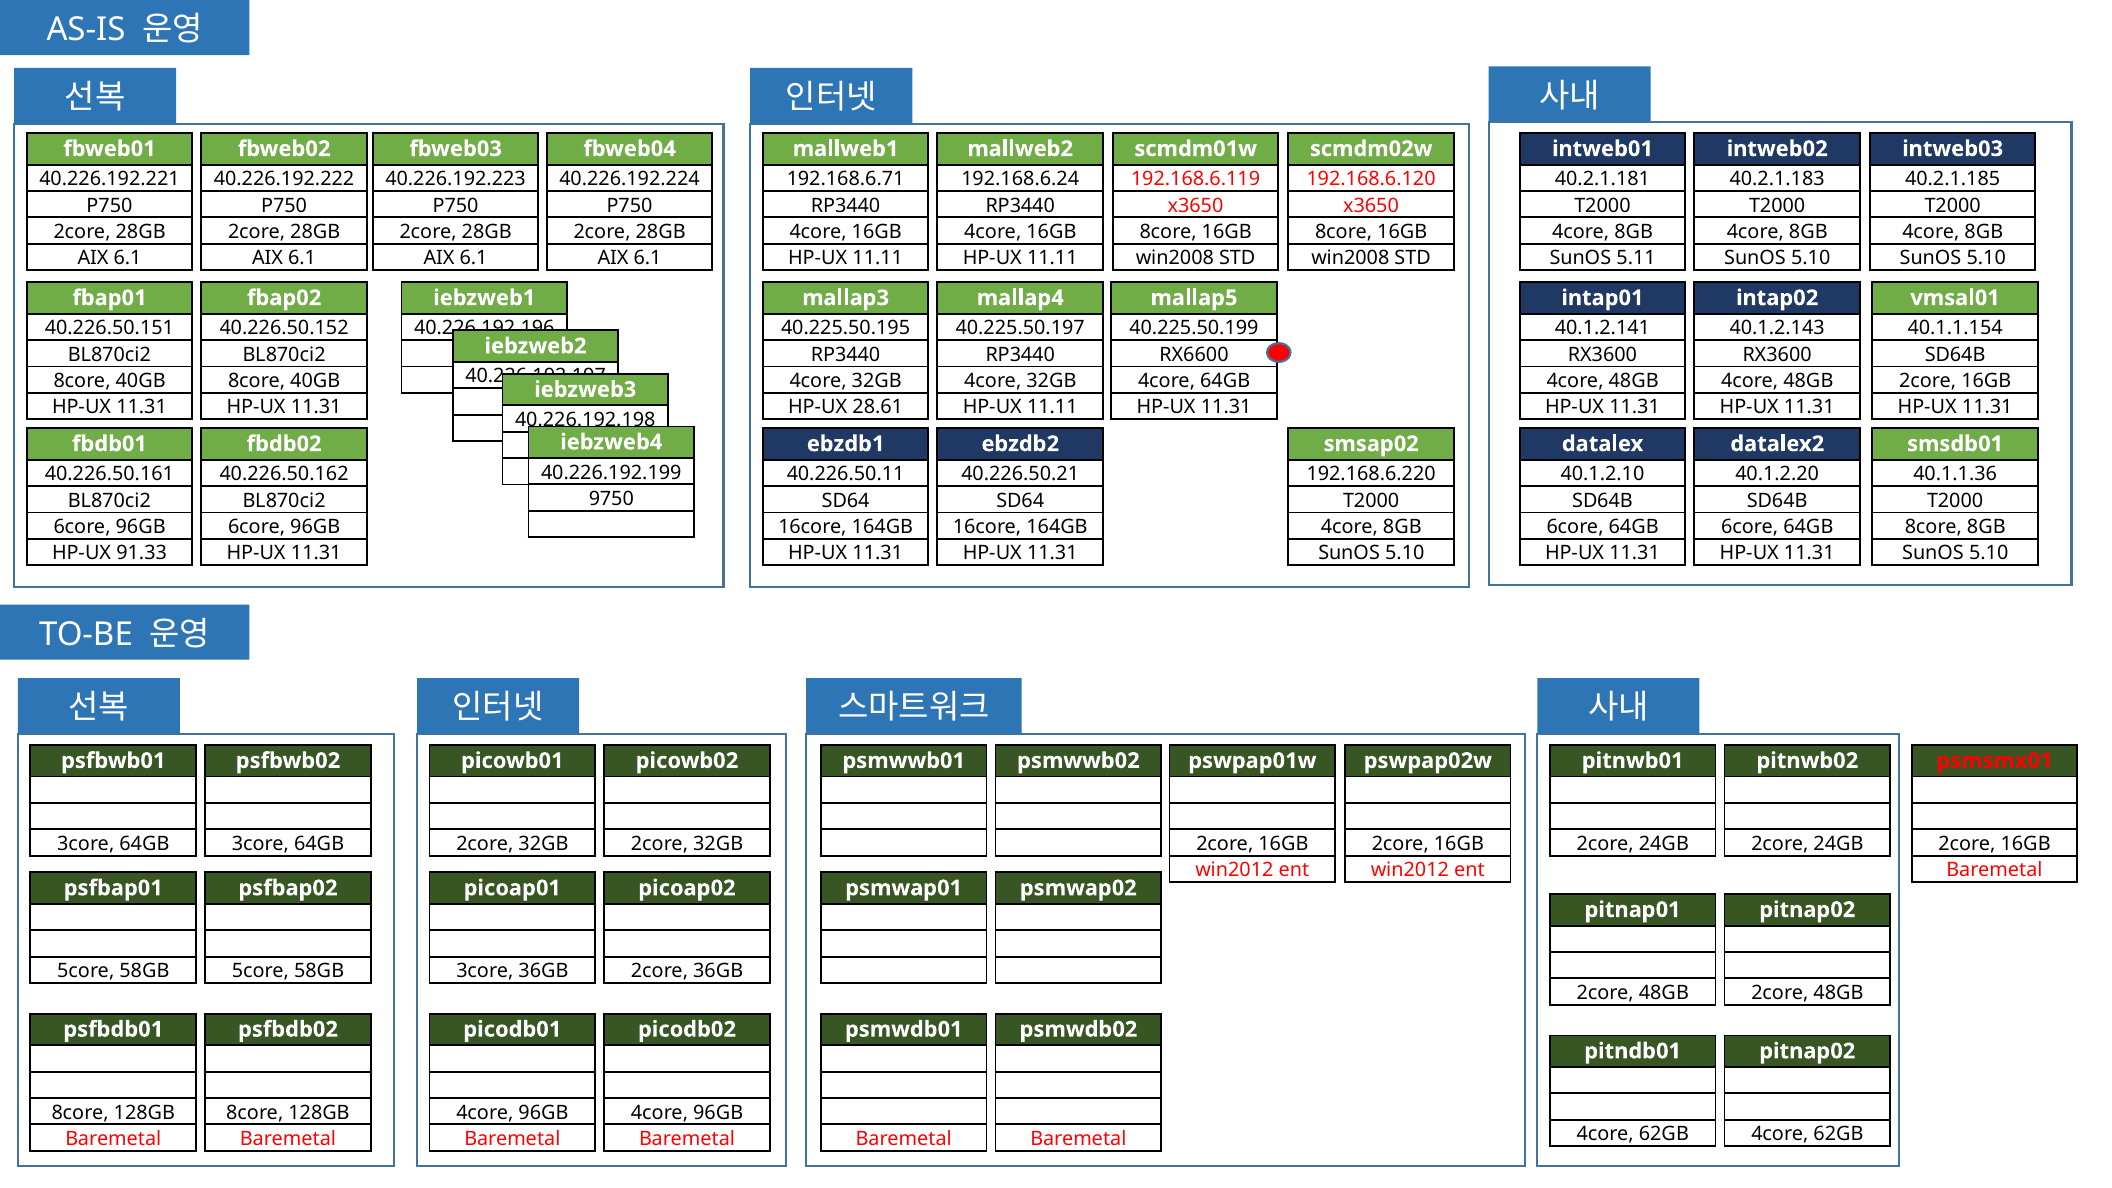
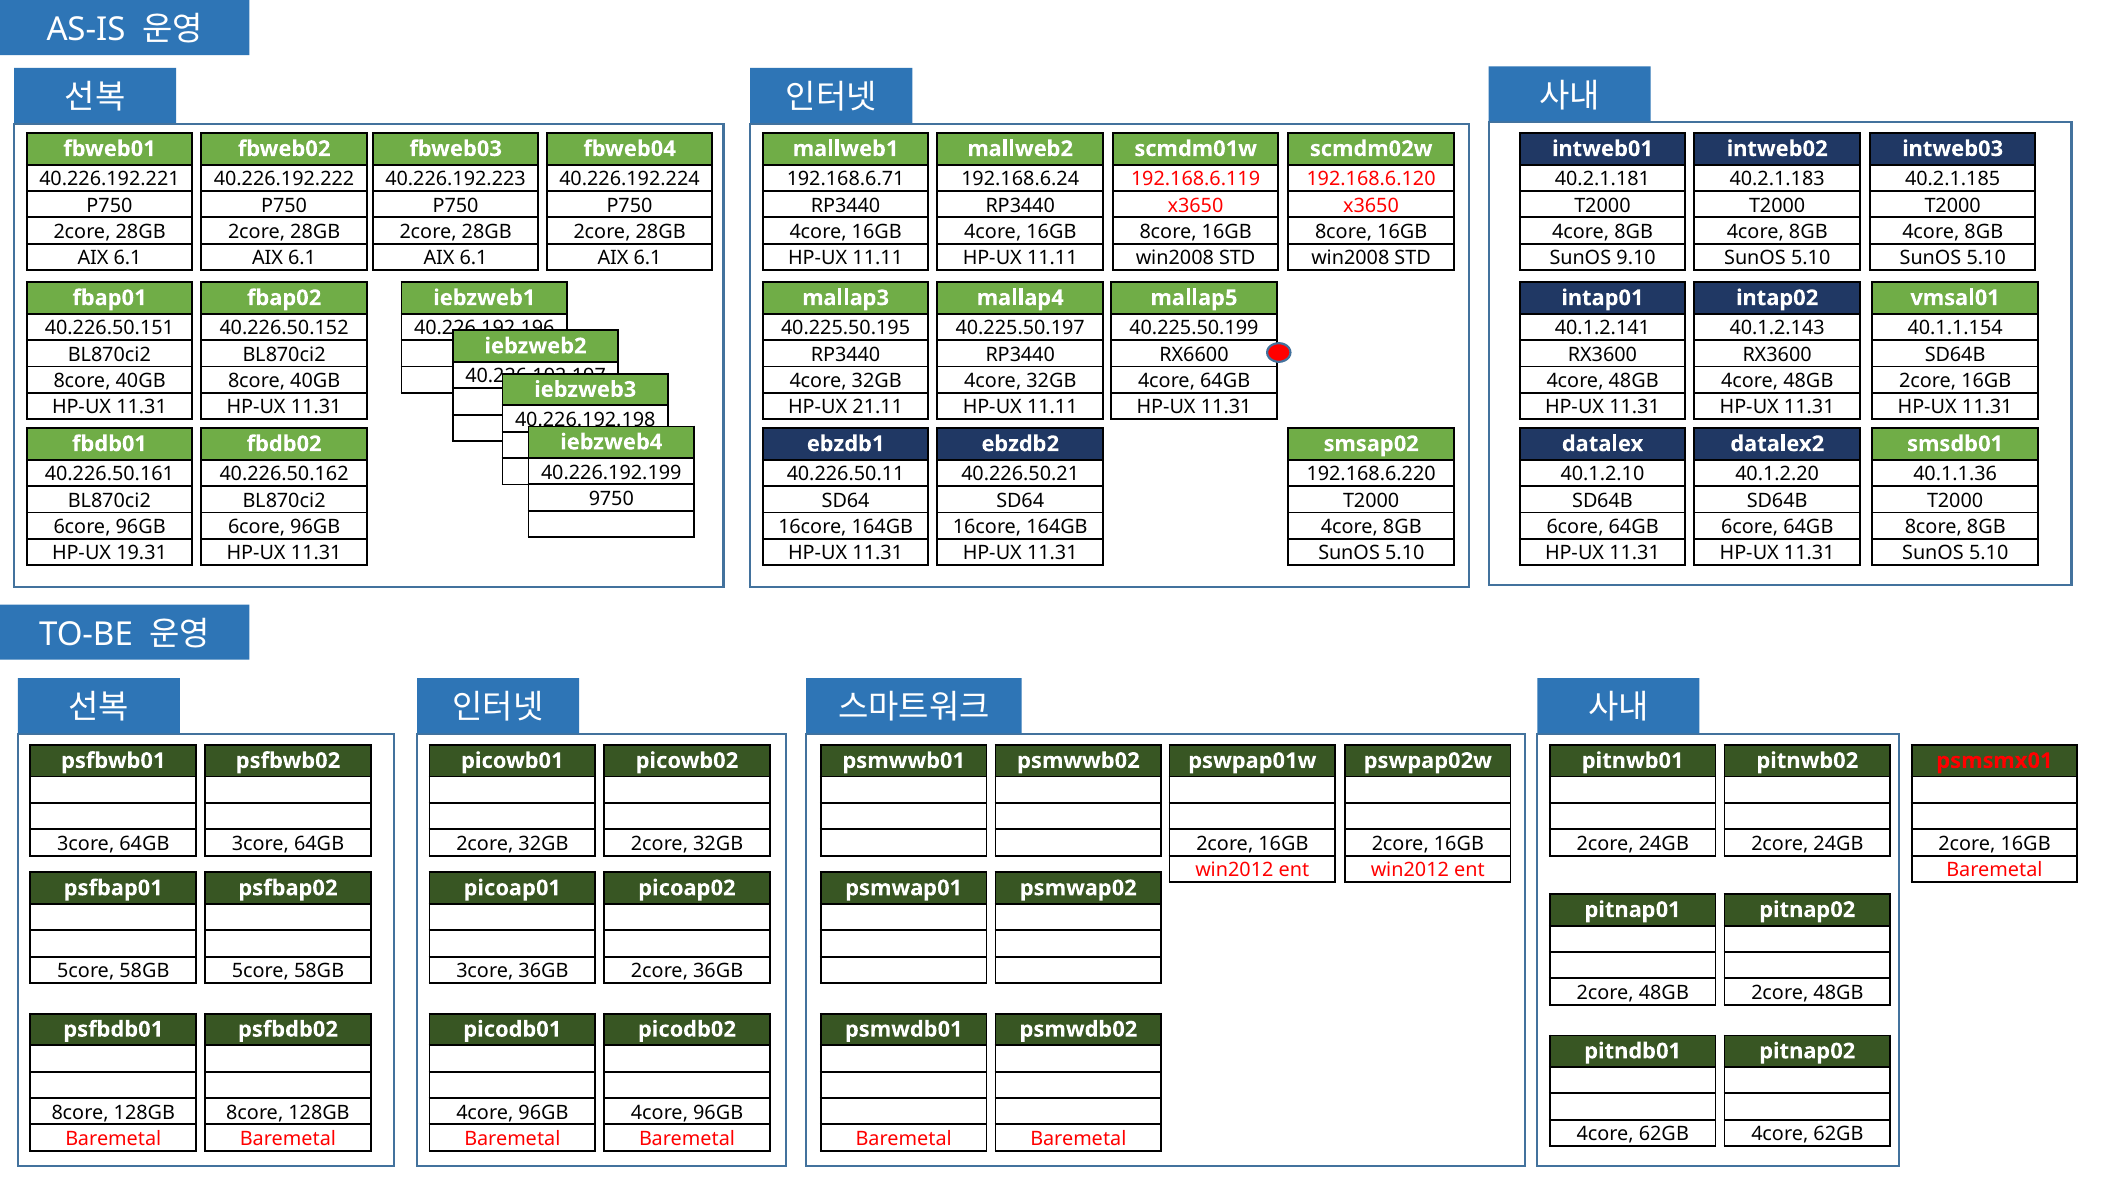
5.11: 5.11 -> 9.10 (1636, 258)
28.61: 28.61 -> 21.11 (878, 407)
91.33: 91.33 -> 19.31 (142, 553)
